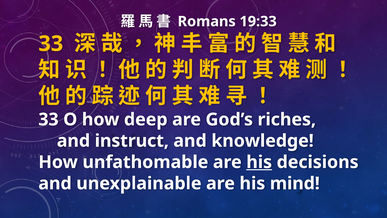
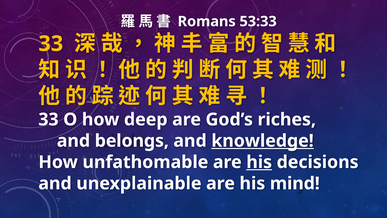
19:33: 19:33 -> 53:33 (258, 21)
instruct: instruct -> belongs (132, 141)
knowledge underline: none -> present (263, 141)
